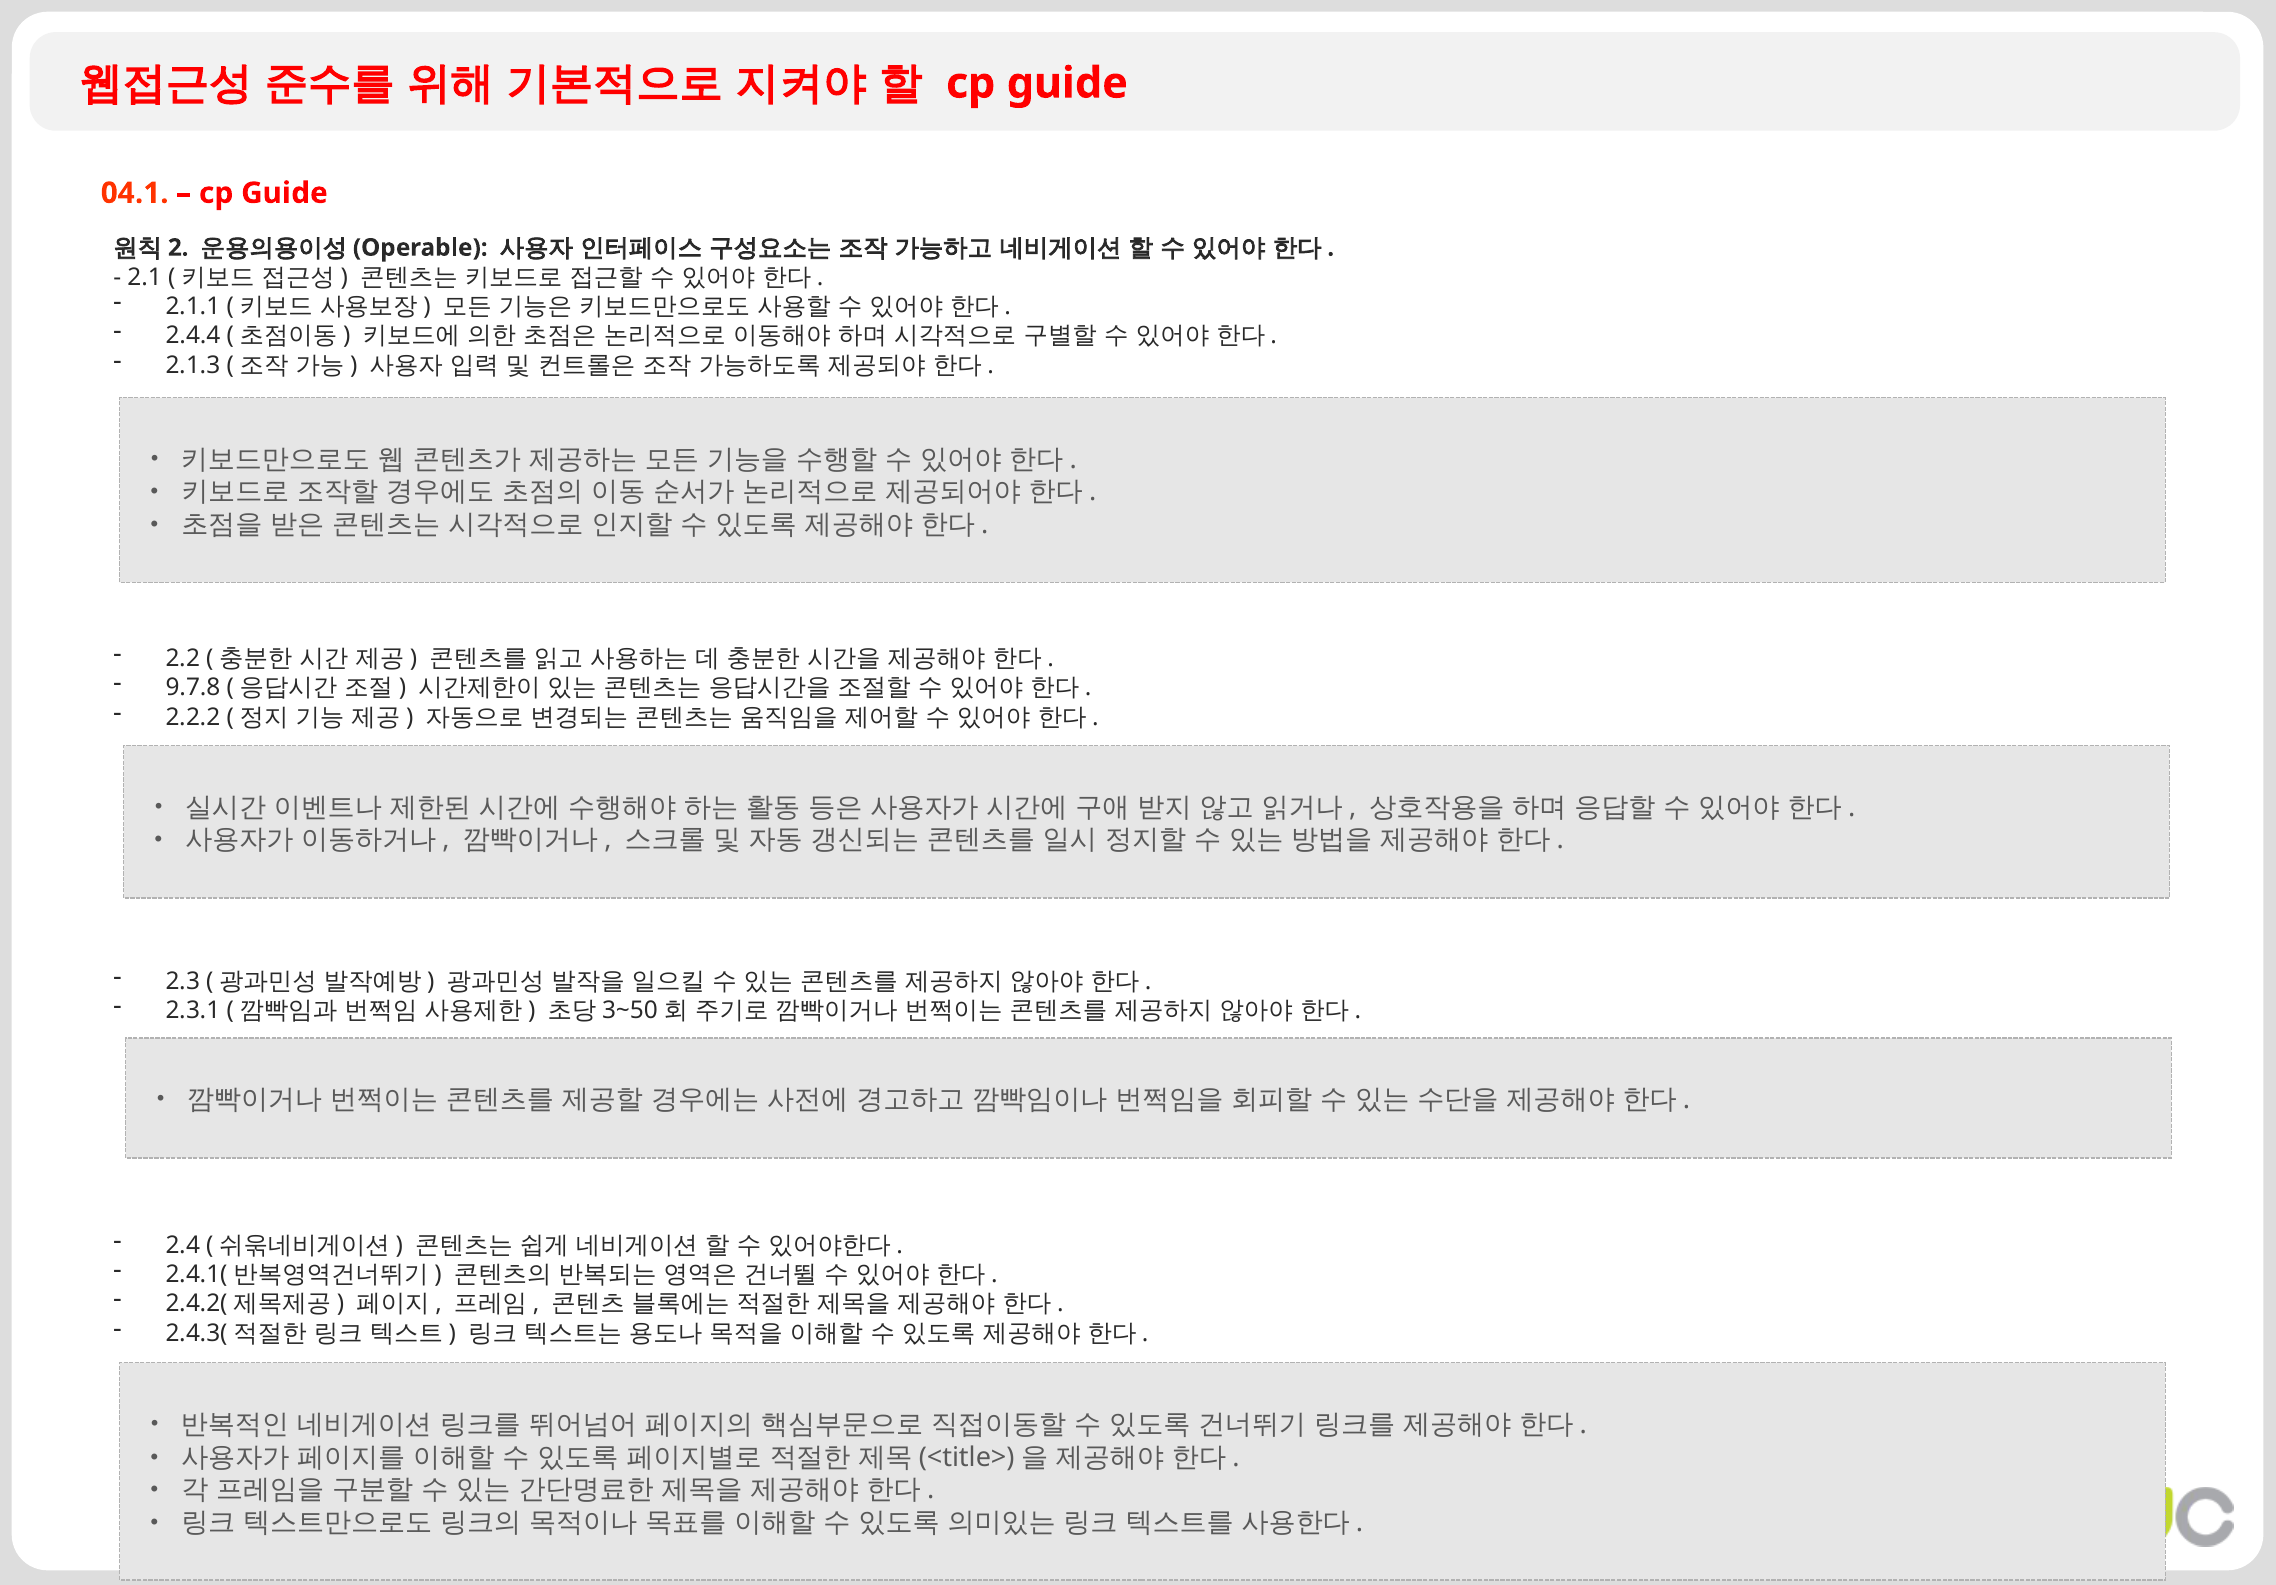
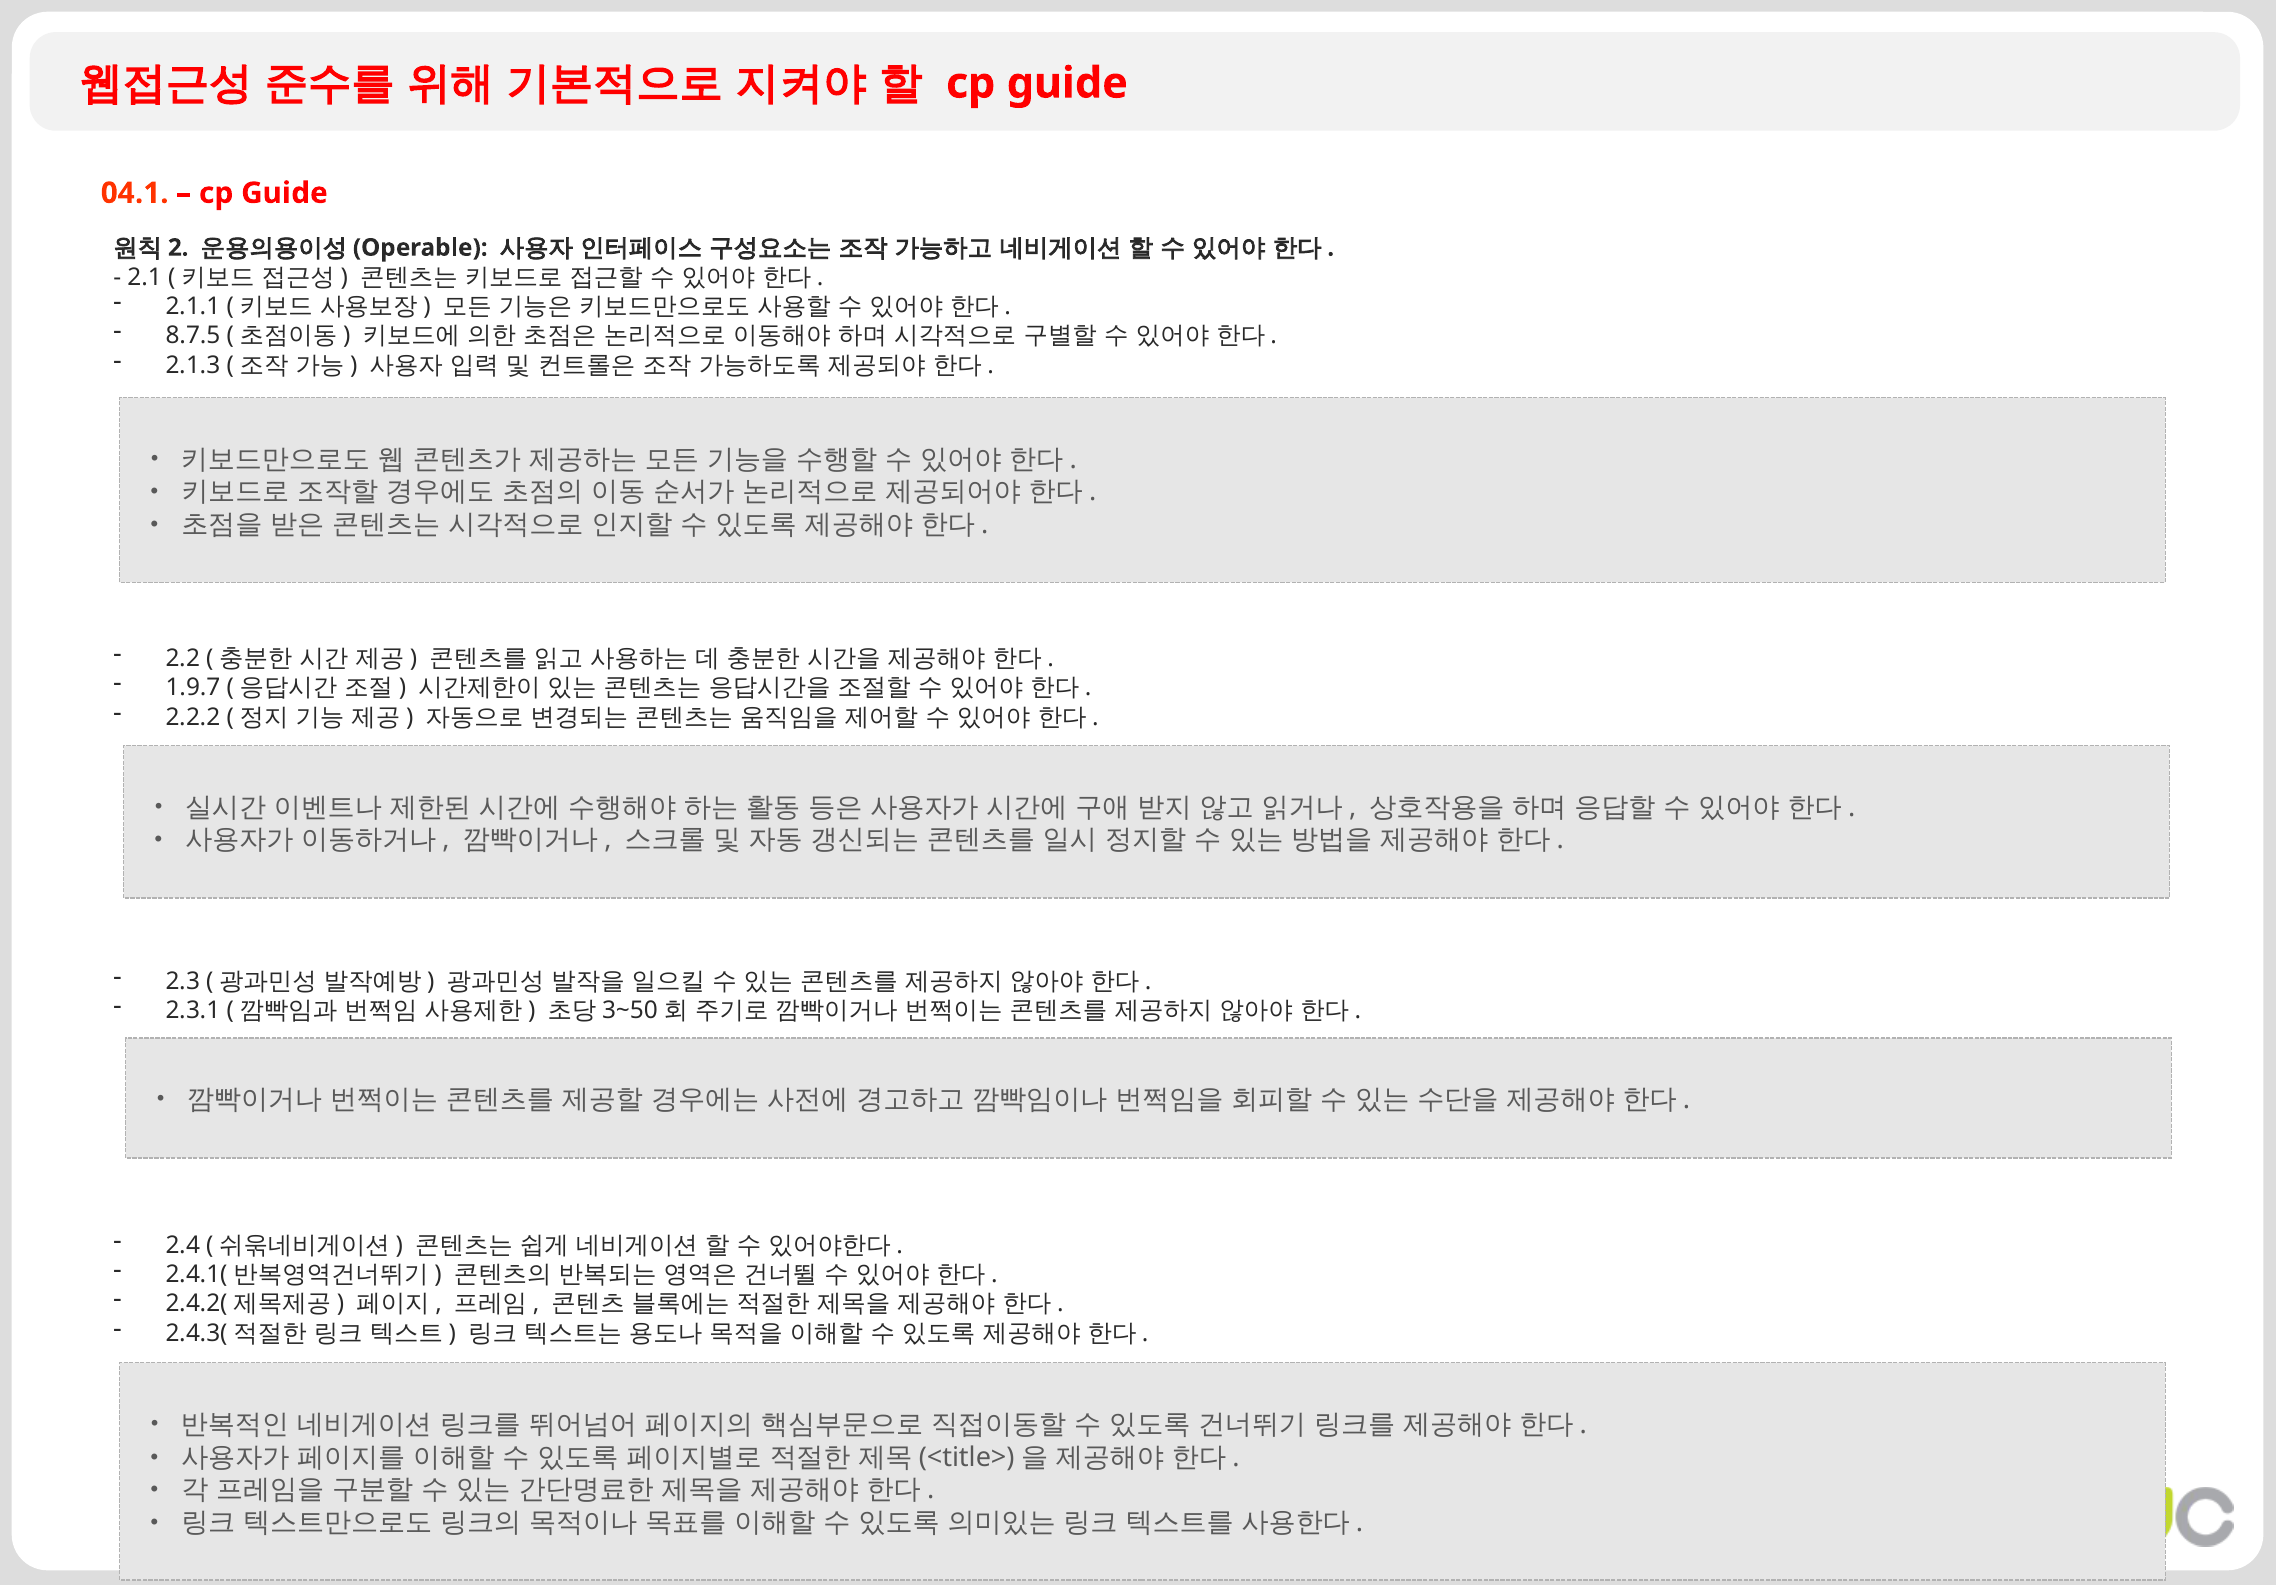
2.4.4: 2.4.4 -> 8.7.5 (193, 336)
9.7.8: 9.7.8 -> 1.9.7 (193, 688)
